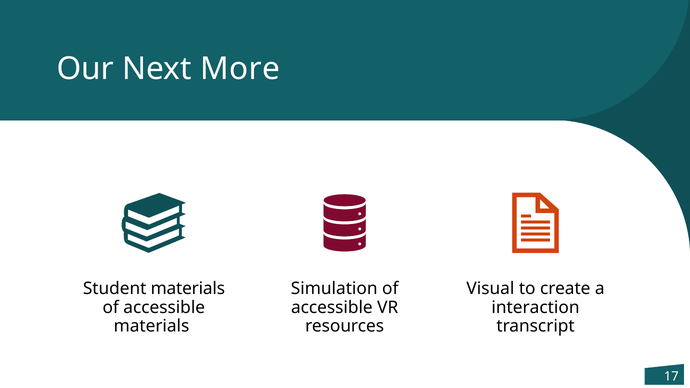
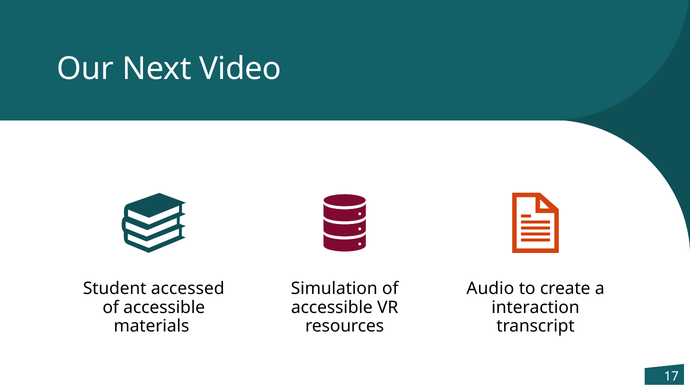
More: More -> Video (240, 69)
Student materials: materials -> accessed (188, 289)
Visual: Visual -> Audio (490, 289)
